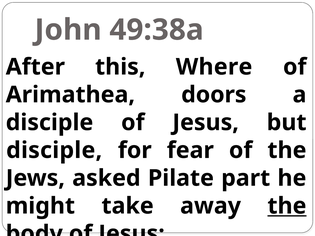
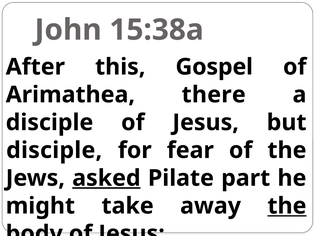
49:38a: 49:38a -> 15:38a (157, 30)
Where: Where -> Gospel (214, 67)
doors: doors -> there (214, 95)
asked underline: none -> present (106, 178)
